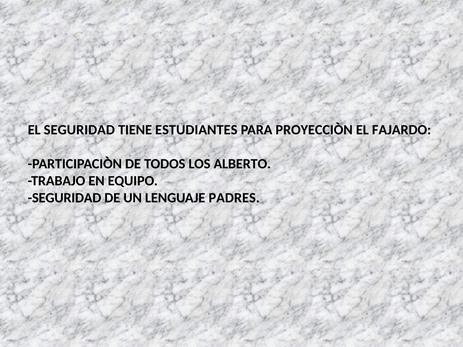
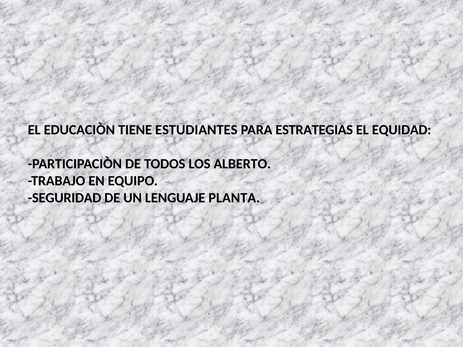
EL SEGURIDAD: SEGURIDAD -> EDUCACIÒN (79, 130)
PROYECCIÒN: PROYECCIÒN -> ESTRATEGIAS (314, 130)
FAJARDO: FAJARDO -> EQUIDAD (402, 130)
PADRES: PADRES -> PLANTA (234, 198)
